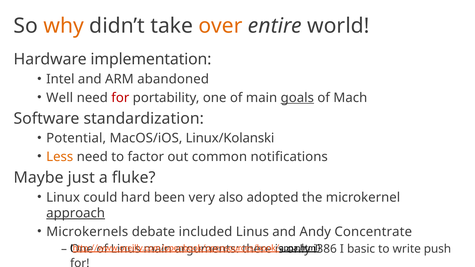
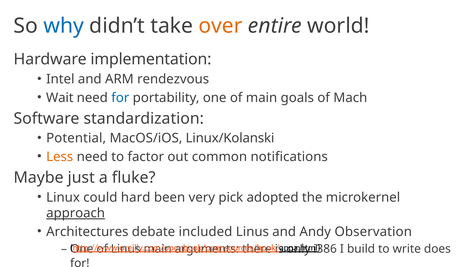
why colour: orange -> blue (64, 26)
abandoned: abandoned -> rendezvous (173, 79)
Well: Well -> Wait (60, 98)
for colour: red -> blue (120, 98)
goals underline: present -> none (297, 98)
also: also -> pick (231, 198)
Microkernels: Microkernels -> Architectures (87, 232)
Concentrate: Concentrate -> Observation (373, 232)
basic: basic -> build (361, 249)
push: push -> does (437, 249)
